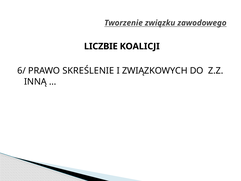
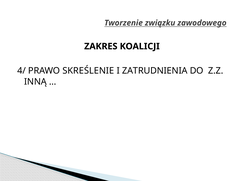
LICZBIE: LICZBIE -> ZAKRES (101, 46)
6/: 6/ -> 4/ (22, 71)
ZWIĄZKOWYCH: ZWIĄZKOWYCH -> ZATRUDNIENIA (155, 71)
